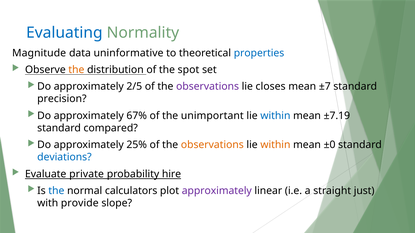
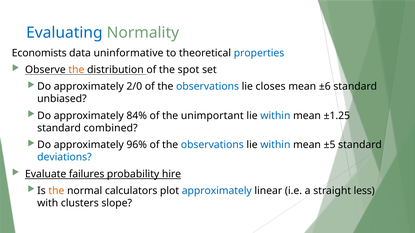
Magnitude: Magnitude -> Economists (39, 53)
2/5: 2/5 -> 2/0 (134, 87)
observations colour: purple -> blue (208, 87)
±7: ±7 -> ±6 (325, 87)
precision: precision -> unbiased (62, 99)
67%: 67% -> 84% (137, 116)
±7.19: ±7.19 -> ±1.25 (337, 116)
compared: compared -> combined (111, 128)
25%: 25% -> 96% (137, 145)
observations colour: orange -> blue (212, 145)
within colour: orange -> blue (275, 145)
±0: ±0 -> ±5 (330, 145)
private: private -> failures (87, 174)
the colour: blue -> orange (56, 191)
approximately colour: purple -> blue (217, 191)
just: just -> less (364, 191)
provide: provide -> clusters (80, 204)
